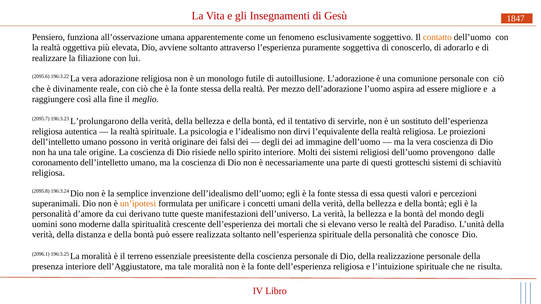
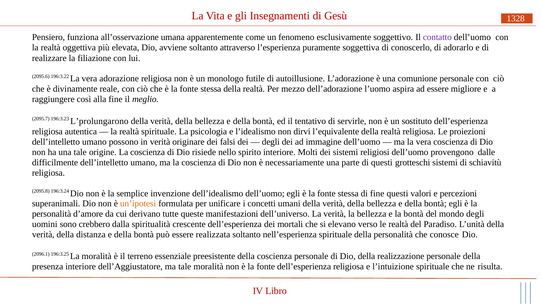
1847: 1847 -> 1328 (516, 19)
contatto colour: orange -> purple (437, 37)
coronamento: coronamento -> difficilmente (55, 163)
di essa: essa -> fine (377, 194)
moderne: moderne -> crebbero (94, 225)
